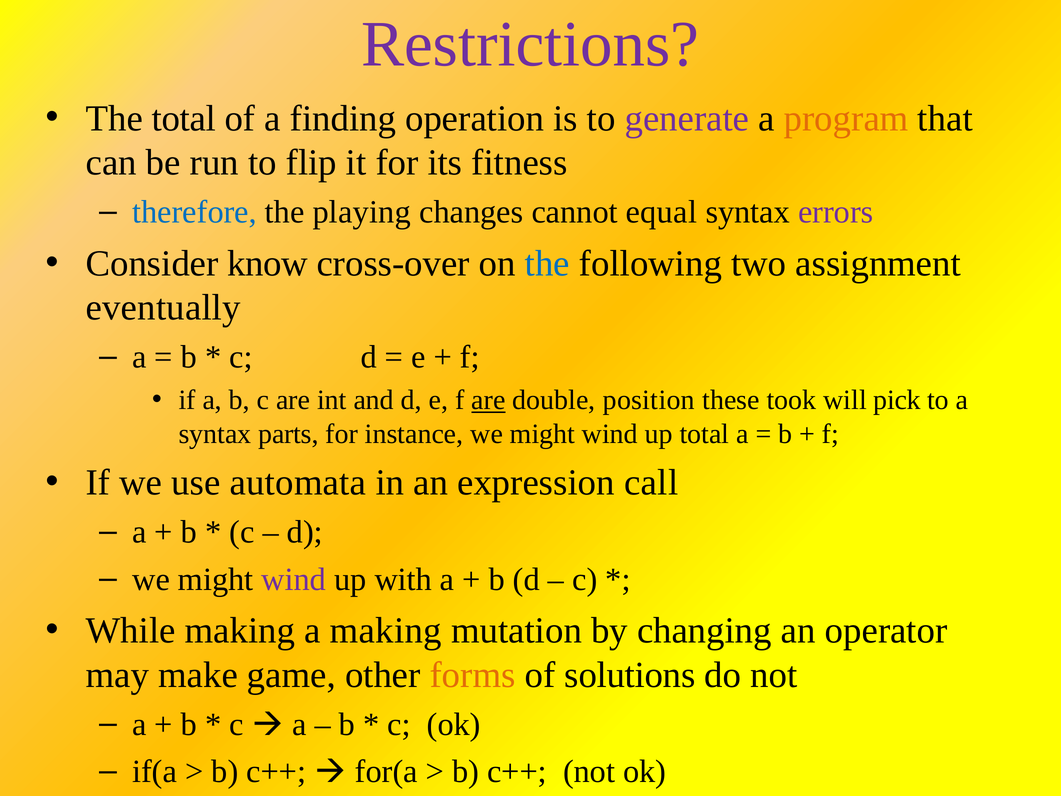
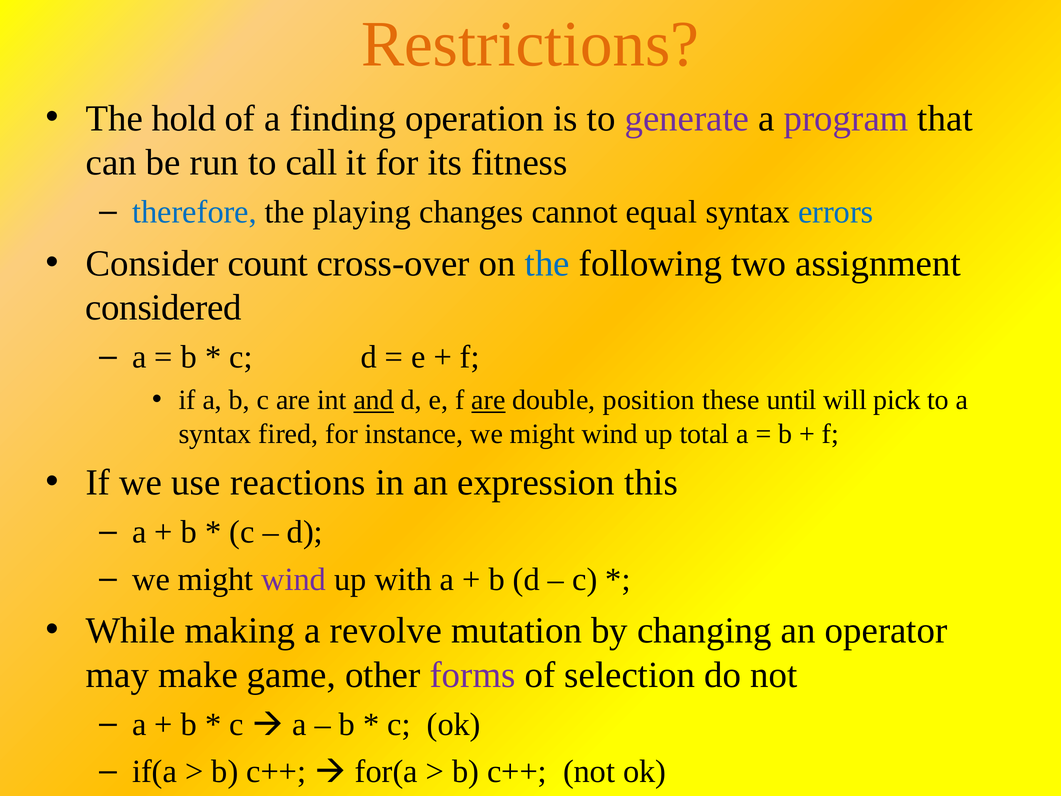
Restrictions colour: purple -> orange (530, 44)
The total: total -> hold (184, 118)
program colour: orange -> purple (846, 118)
flip: flip -> call (312, 163)
errors colour: purple -> blue (836, 212)
know: know -> count (268, 263)
eventually: eventually -> considered (164, 308)
and underline: none -> present (374, 400)
took: took -> until (792, 400)
parts: parts -> fired (288, 434)
automata: automata -> reactions (298, 483)
call: call -> this (651, 483)
a making: making -> revolve (386, 631)
forms colour: orange -> purple (473, 675)
solutions: solutions -> selection (630, 675)
